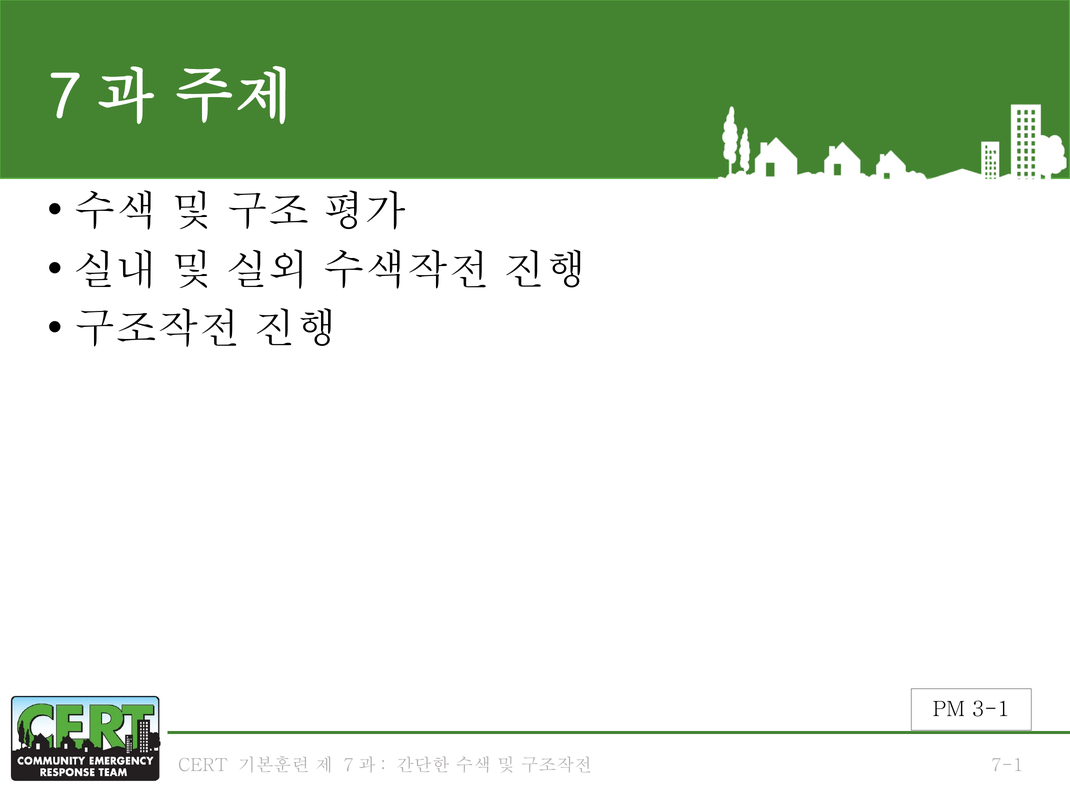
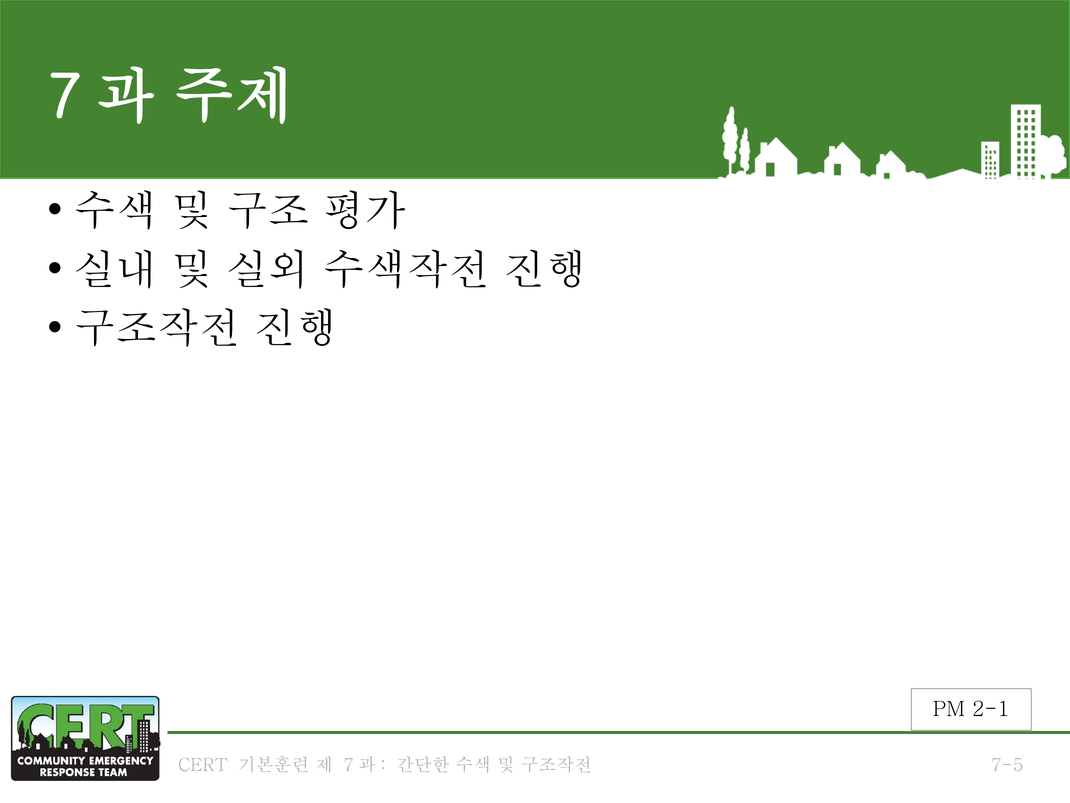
3-1: 3-1 -> 2-1 (991, 709)
7-1: 7-1 -> 7-5 (1007, 765)
